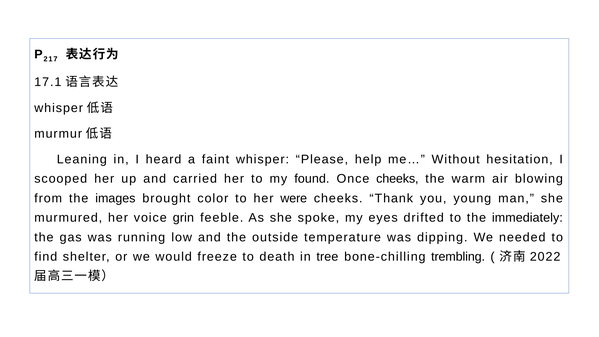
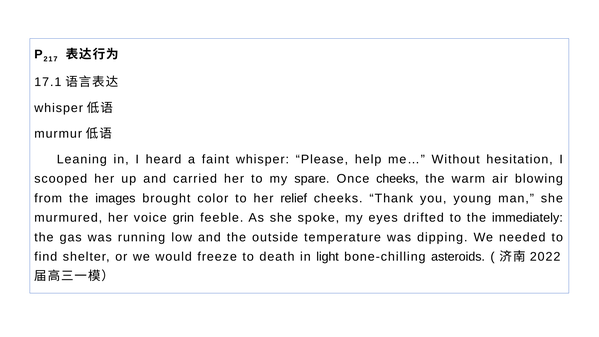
found: found -> spare (312, 179)
were: were -> relief (294, 198)
tree: tree -> light (328, 257)
trembling: trembling -> asteroids (458, 257)
